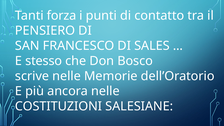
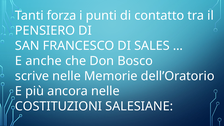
stesso: stesso -> anche (44, 61)
